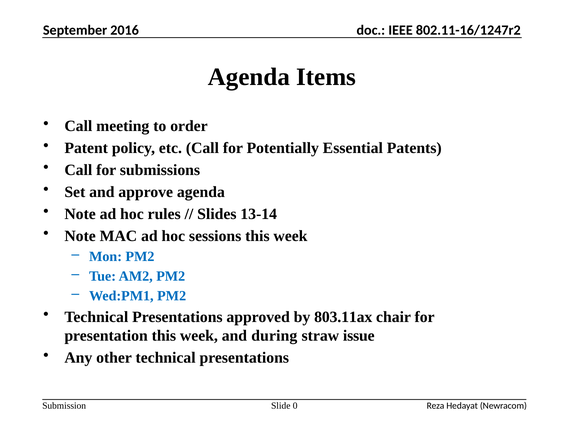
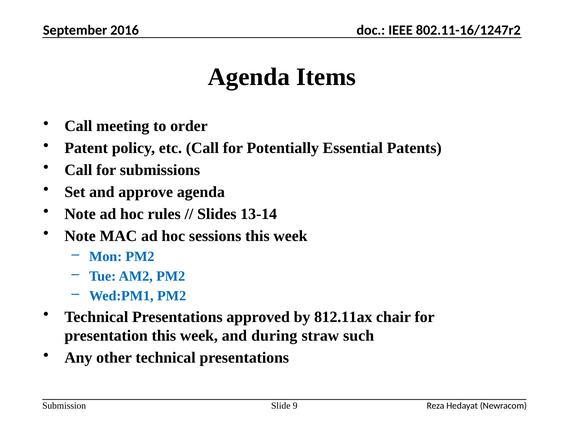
803.11ax: 803.11ax -> 812.11ax (343, 317)
issue: issue -> such (359, 336)
0: 0 -> 9 (295, 406)
